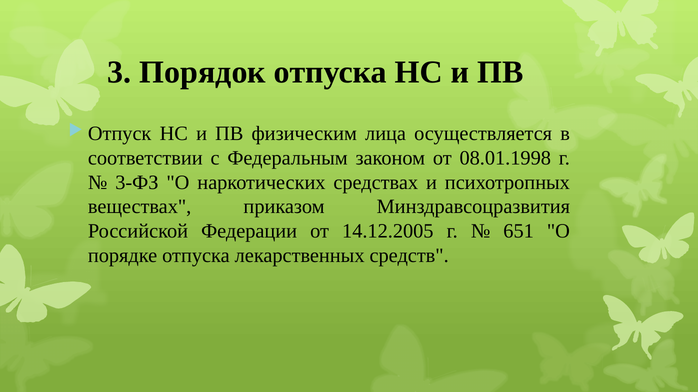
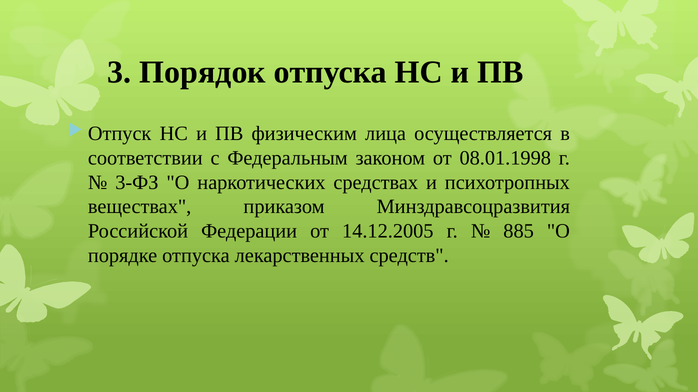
651: 651 -> 885 (519, 232)
